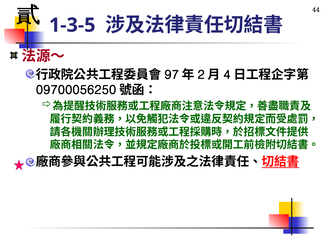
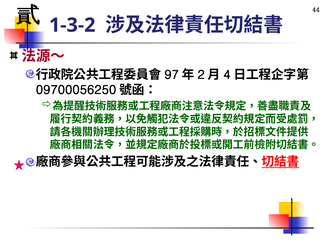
1-3-5: 1-3-5 -> 1-3-2 (72, 25)
